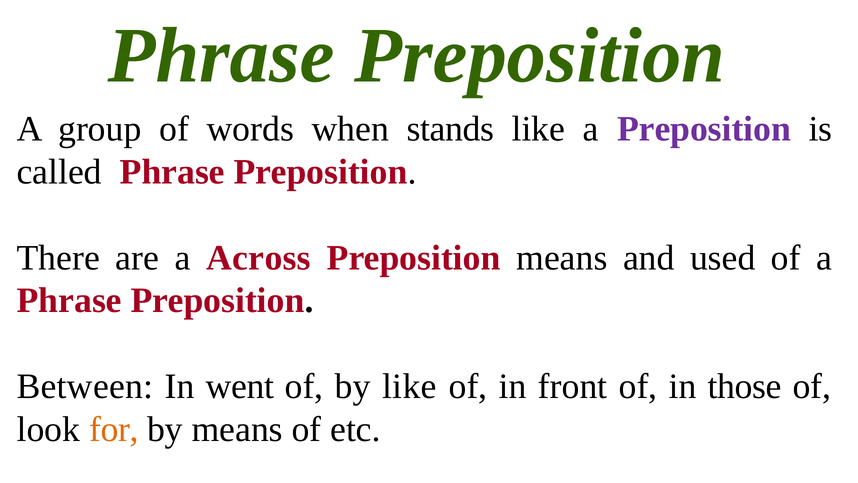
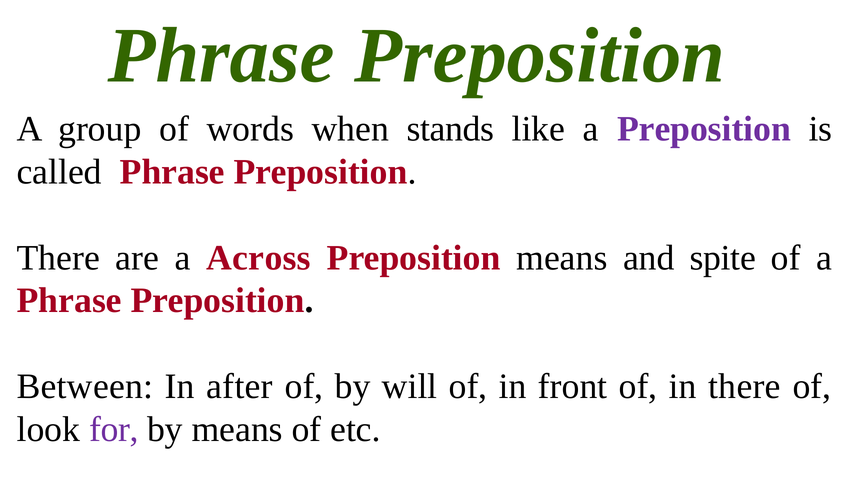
used: used -> spite (723, 258)
went: went -> after (239, 386)
by like: like -> will (410, 386)
in those: those -> there (744, 386)
for colour: orange -> purple (114, 429)
